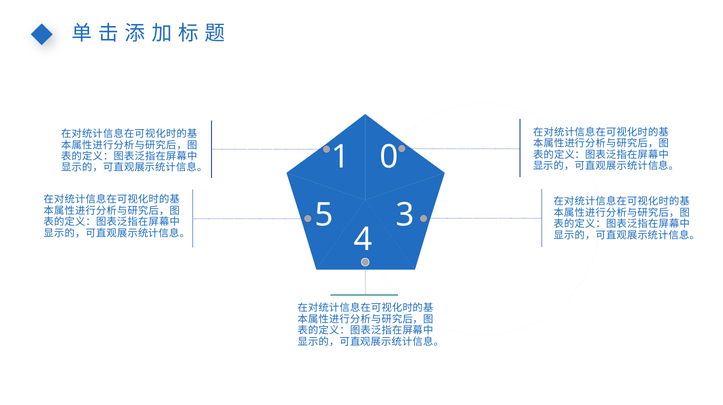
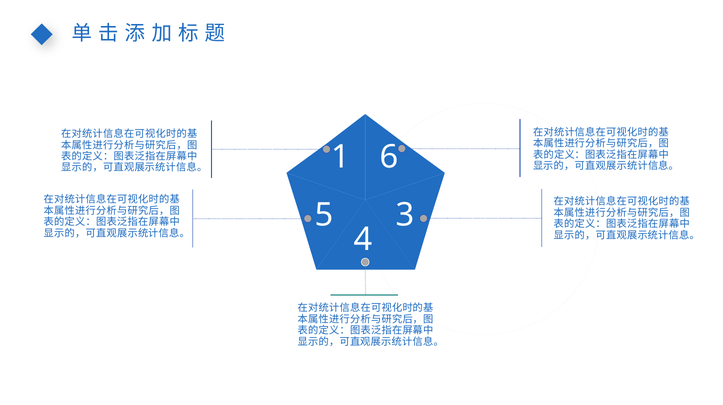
0: 0 -> 6 (389, 157)
